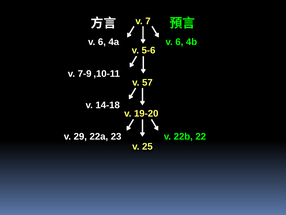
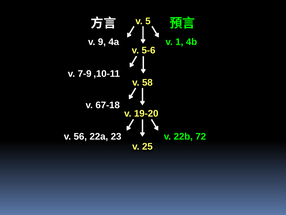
7: 7 -> 5 (148, 21)
6: 6 -> 9 (102, 42)
6: 6 -> 1 (179, 42)
57: 57 -> 58 (147, 82)
14-18: 14-18 -> 67-18 (108, 105)
29: 29 -> 56 (80, 136)
22: 22 -> 72 (201, 136)
